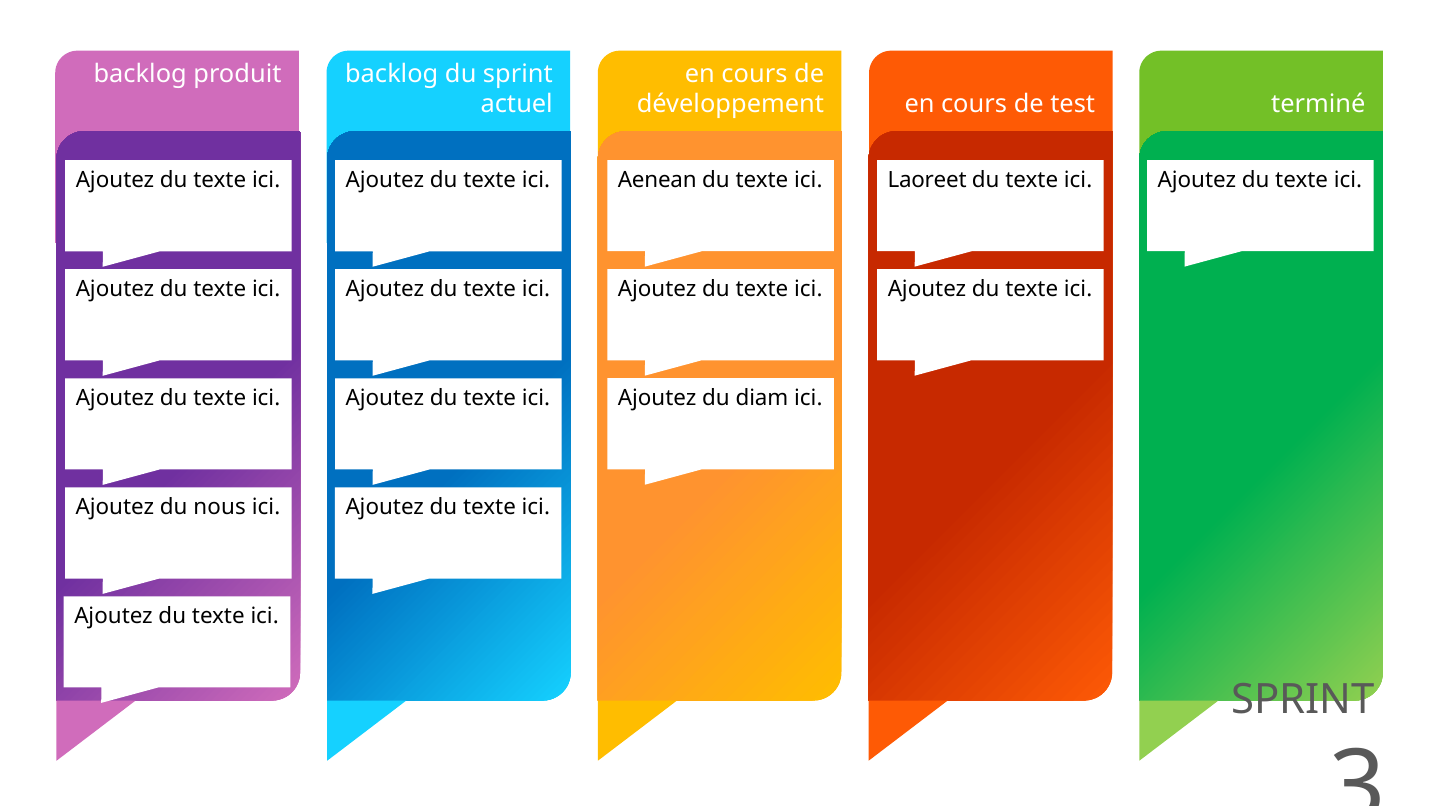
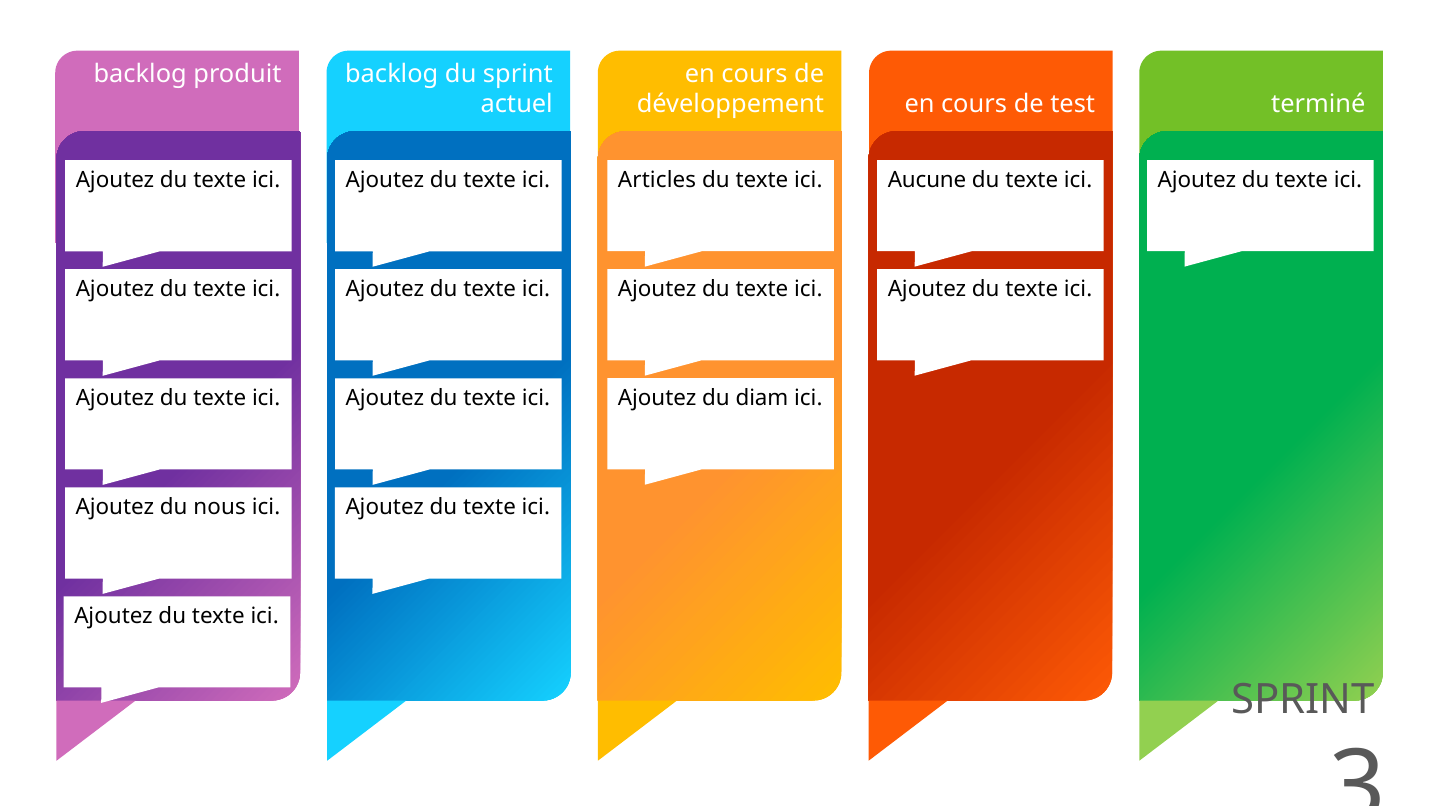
Aenean: Aenean -> Articles (657, 180)
Laoreet: Laoreet -> Aucune (927, 180)
